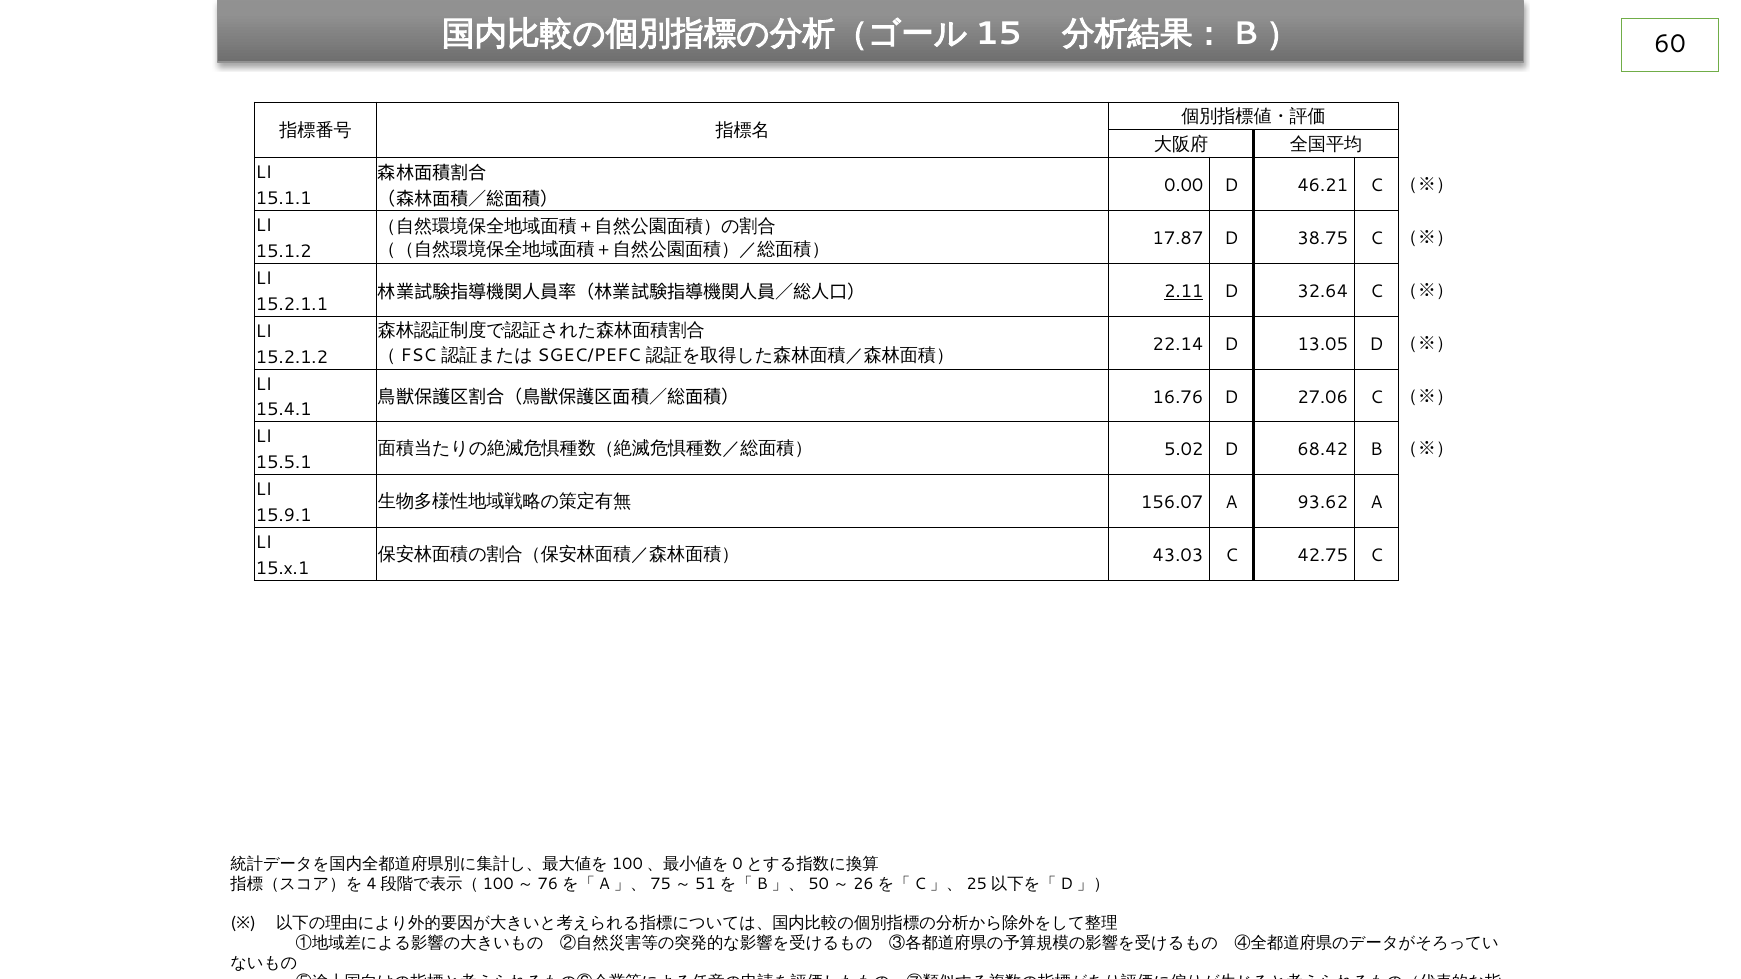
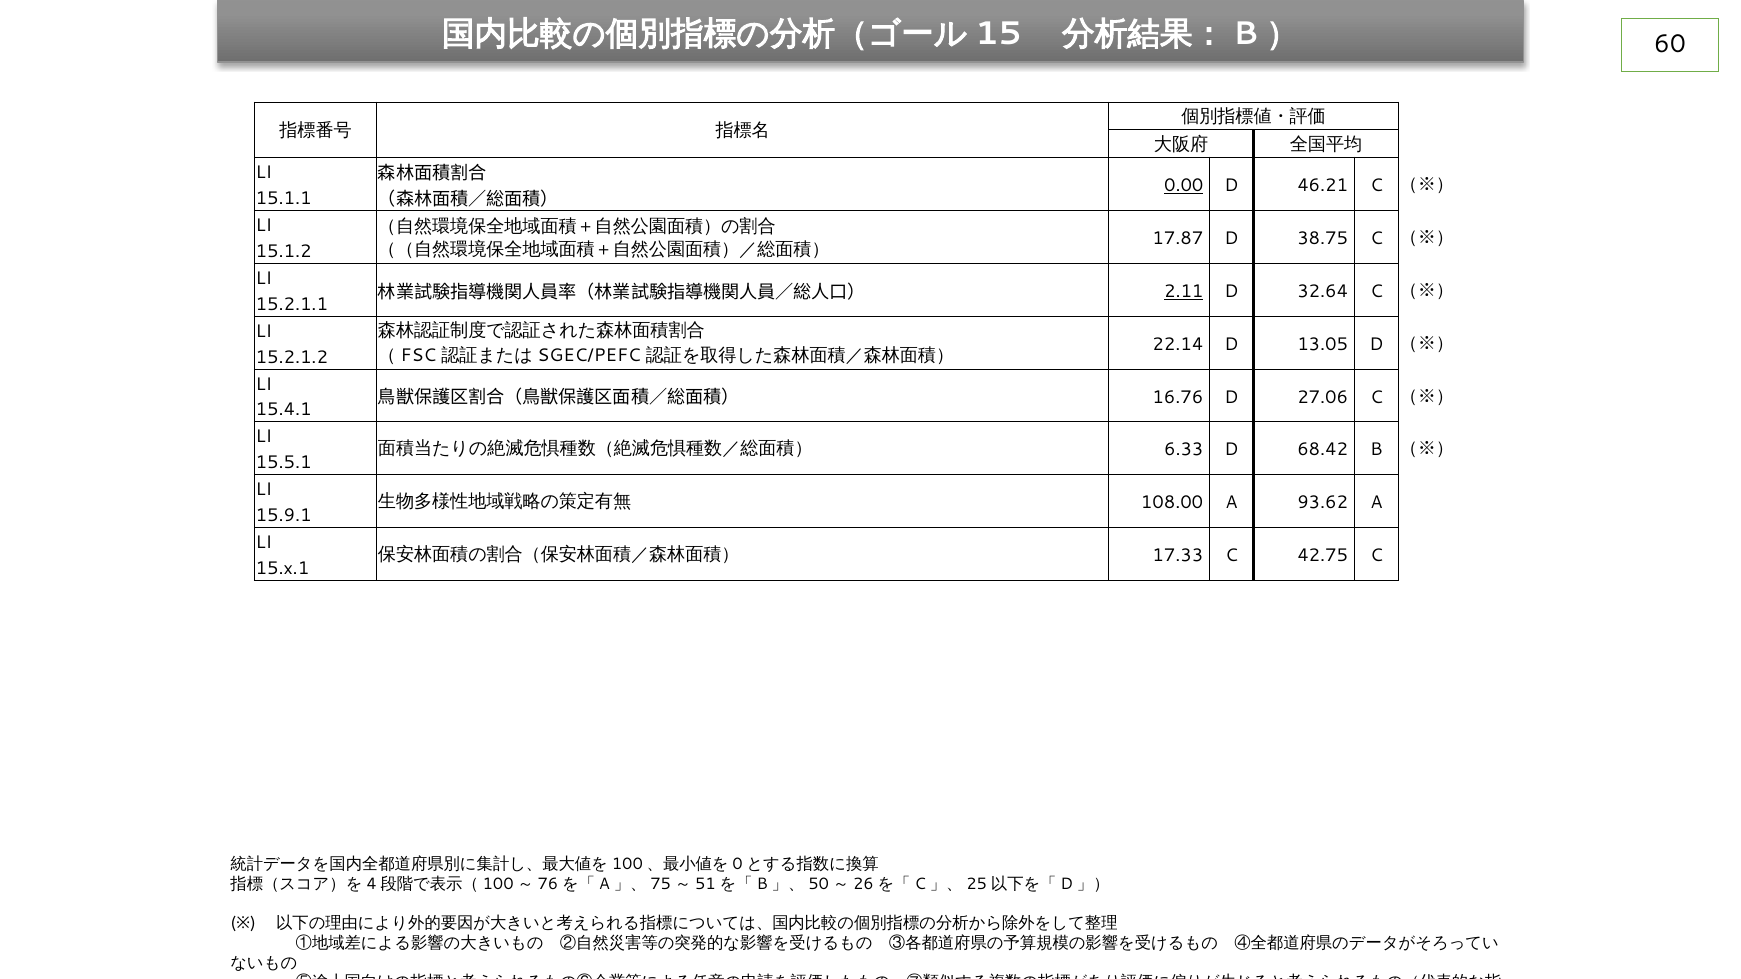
0.00 underline: none -> present (1184, 186)
5.02: 5.02 -> 6.33 (1184, 450)
156.07: 156.07 -> 108.00 (1172, 503)
43.03: 43.03 -> 17.33 (1178, 556)
